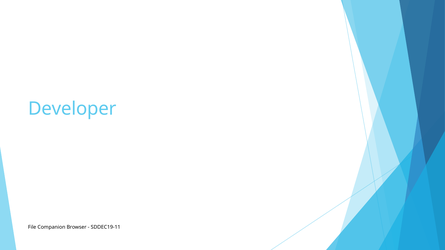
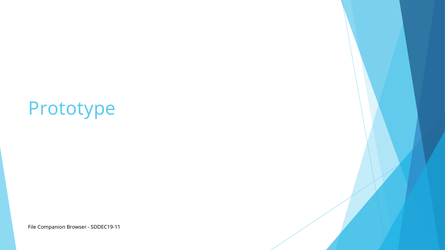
Developer: Developer -> Prototype (72, 109)
